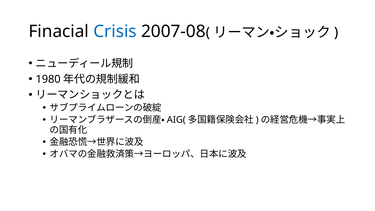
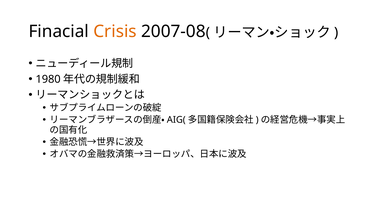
Crisis colour: blue -> orange (115, 32)
